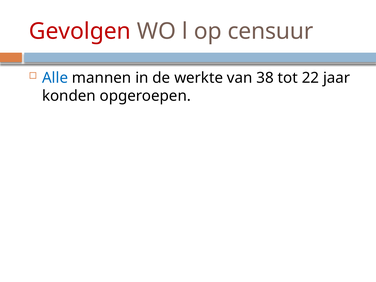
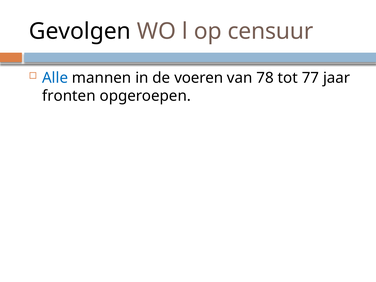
Gevolgen colour: red -> black (80, 31)
werkte: werkte -> voeren (199, 78)
38: 38 -> 78 (265, 78)
22: 22 -> 77 (310, 78)
konden: konden -> fronten (69, 96)
